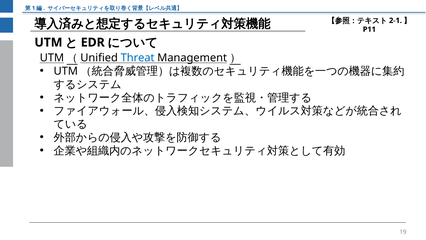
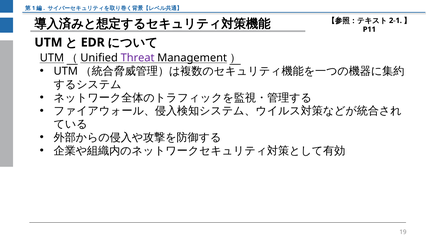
Threat colour: blue -> purple (138, 58)
